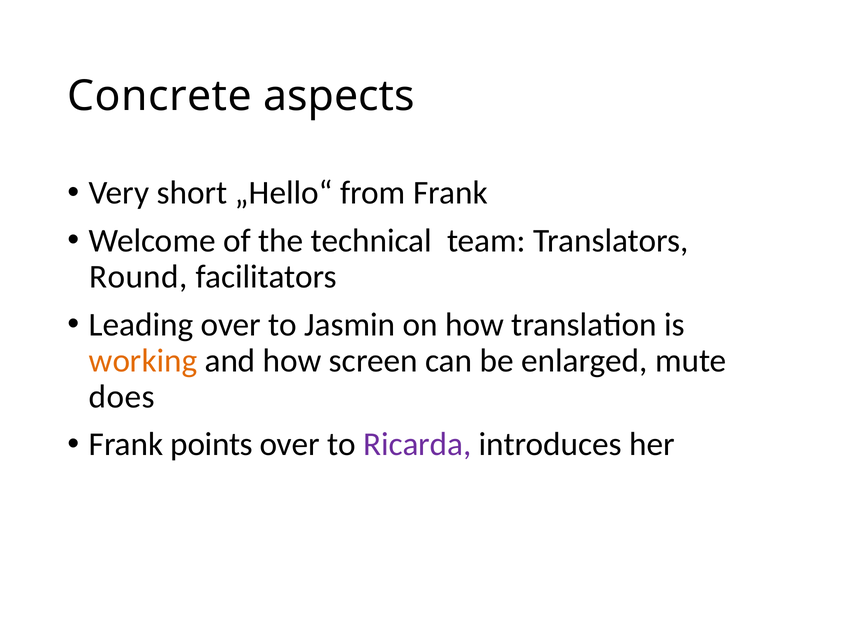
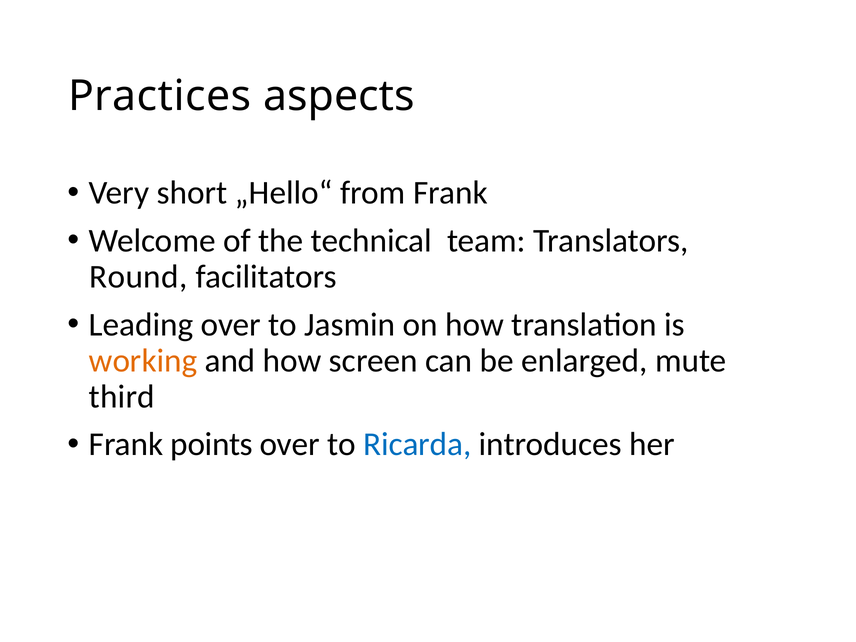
Concrete: Concrete -> Practices (160, 96)
does: does -> third (122, 397)
Ricarda colour: purple -> blue (417, 444)
